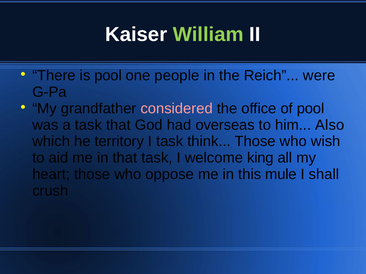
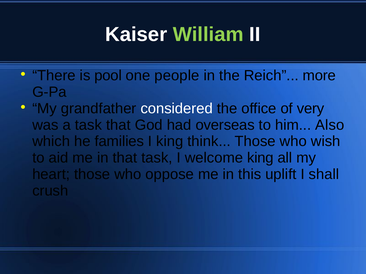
were: were -> more (319, 76)
considered colour: pink -> white (177, 109)
of pool: pool -> very (311, 109)
territory: territory -> families (119, 142)
I task: task -> king (170, 142)
mule: mule -> uplift (281, 175)
